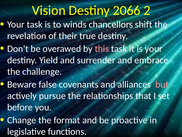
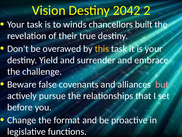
2066: 2066 -> 2042 (127, 10)
shift: shift -> built (144, 24)
this colour: pink -> yellow (102, 49)
